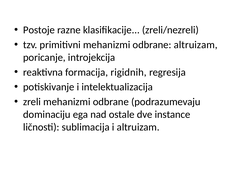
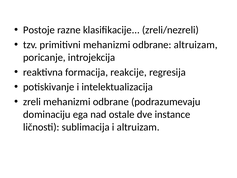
rigidnih: rigidnih -> reakcije (129, 72)
